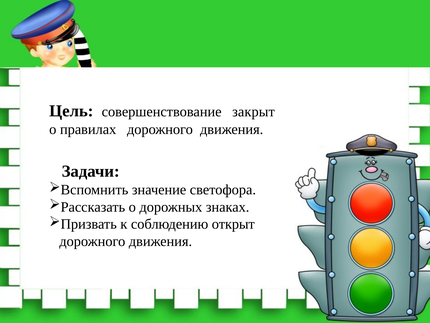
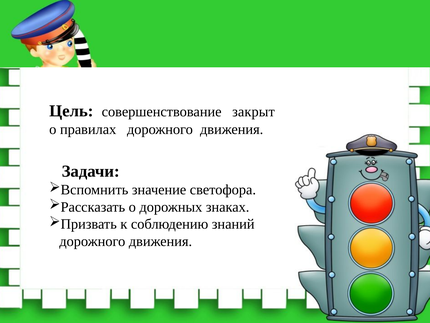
открыт: открыт -> знаний (233, 224)
